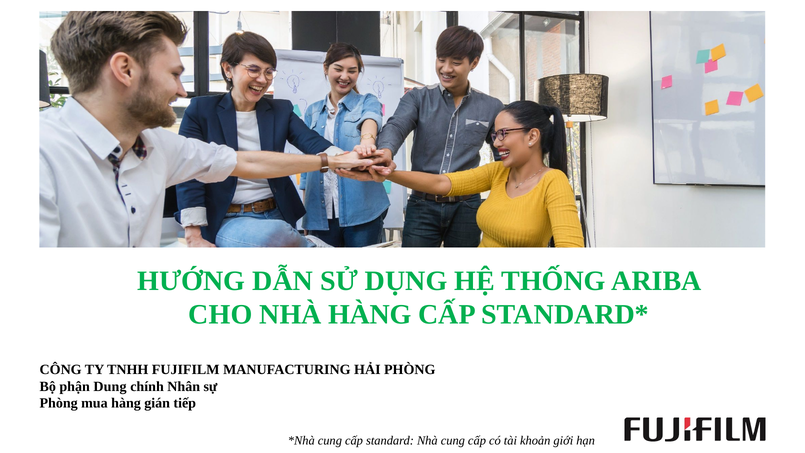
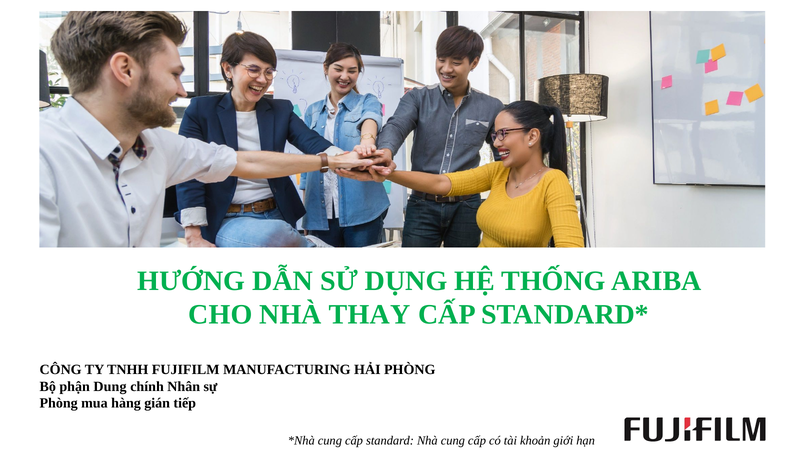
NHÀ HÀNG: HÀNG -> THAY (370, 314)
